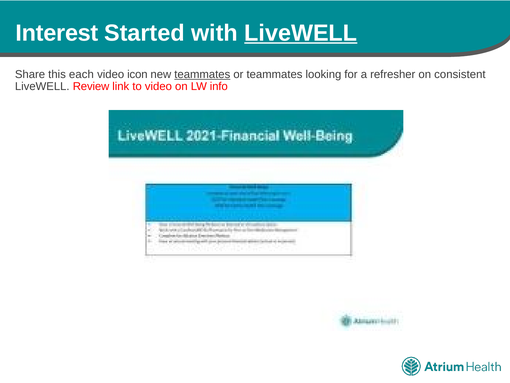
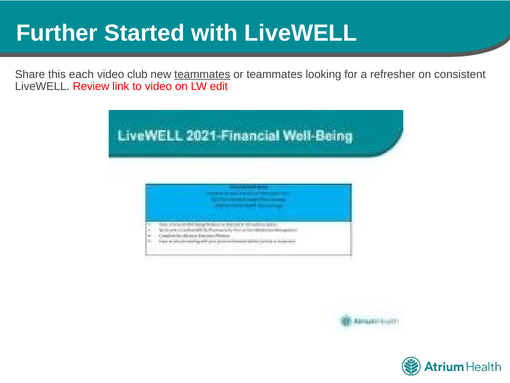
Interest: Interest -> Further (57, 33)
LiveWELL underline: present -> none (301, 33)
icon: icon -> club (137, 74)
info: info -> edit (219, 86)
